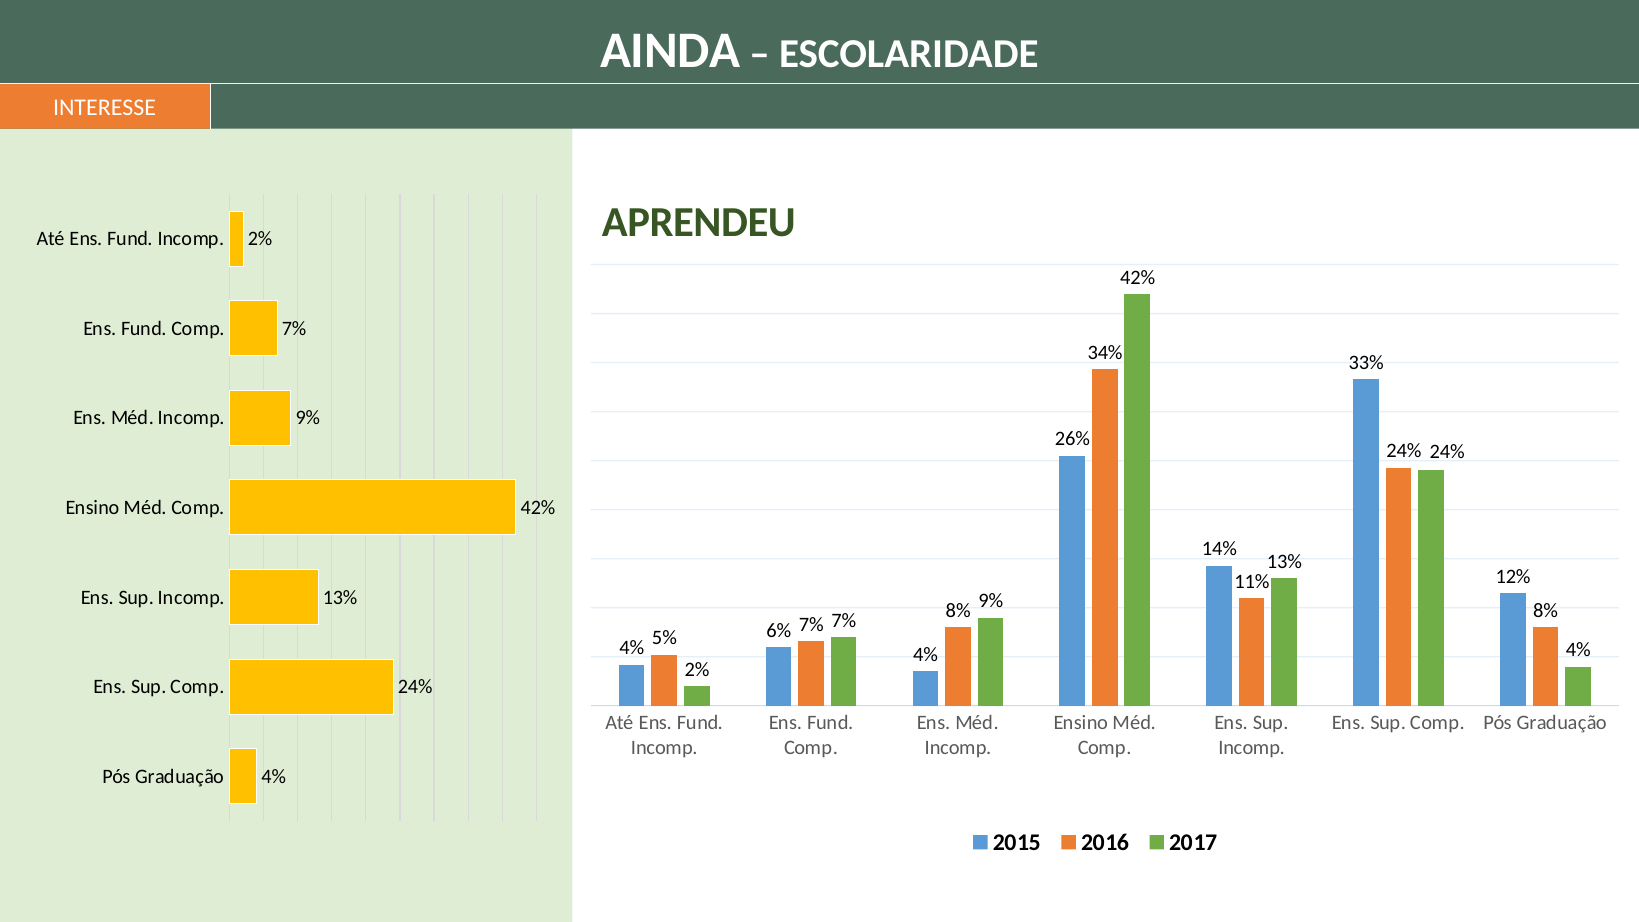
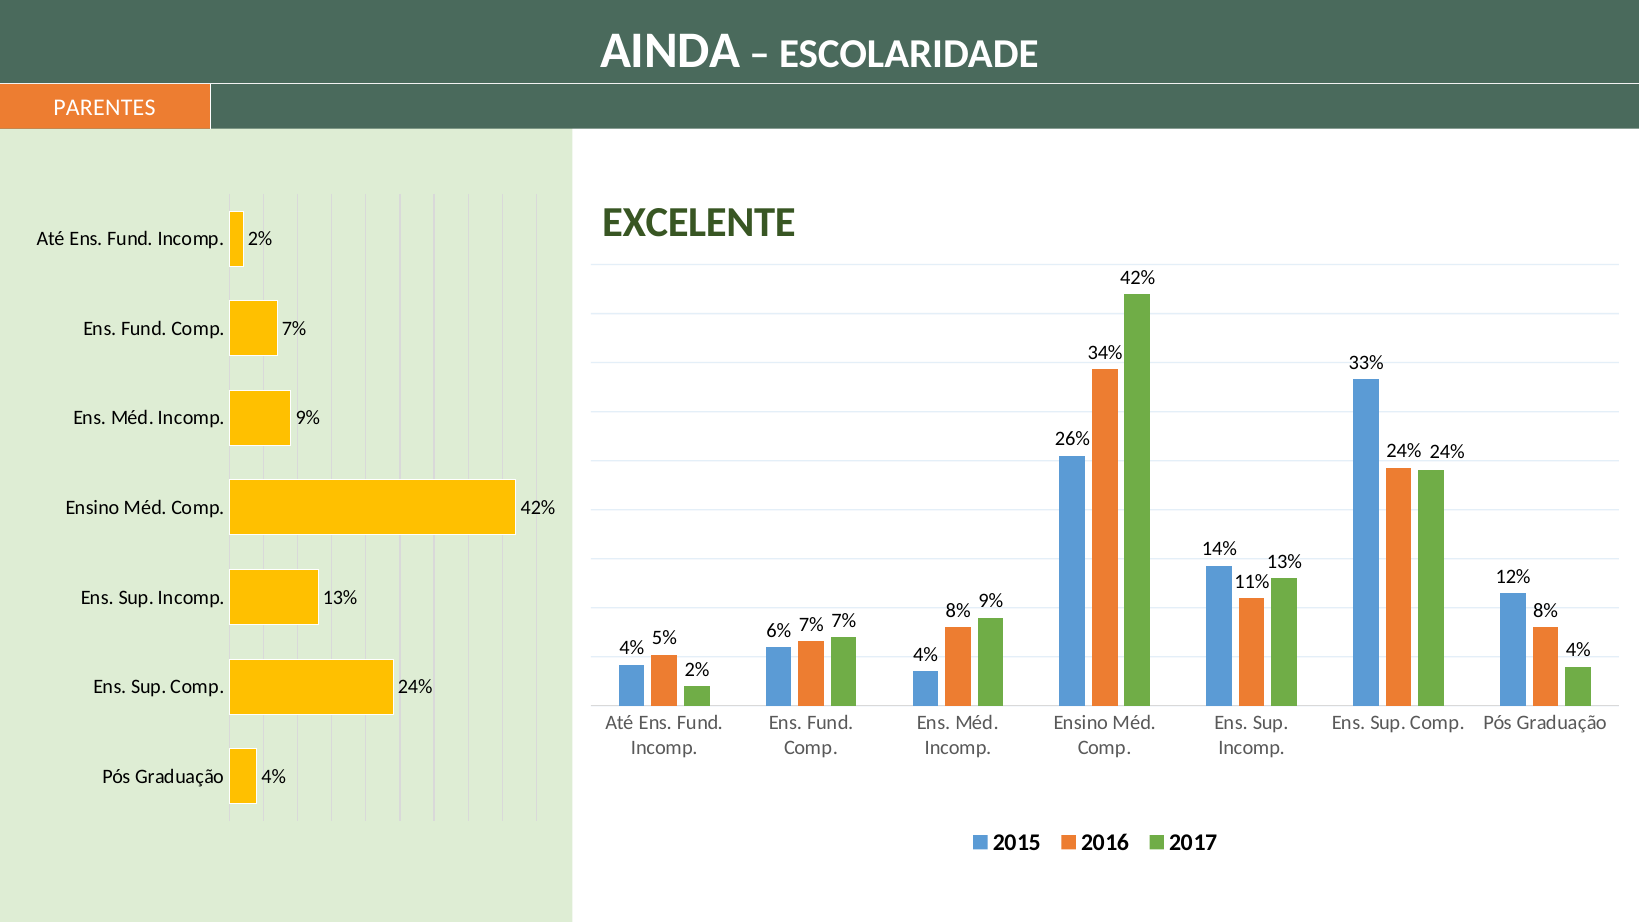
INTERESSE: INTERESSE -> PARENTES (104, 108)
APRENDEU: APRENDEU -> EXCELENTE (699, 223)
